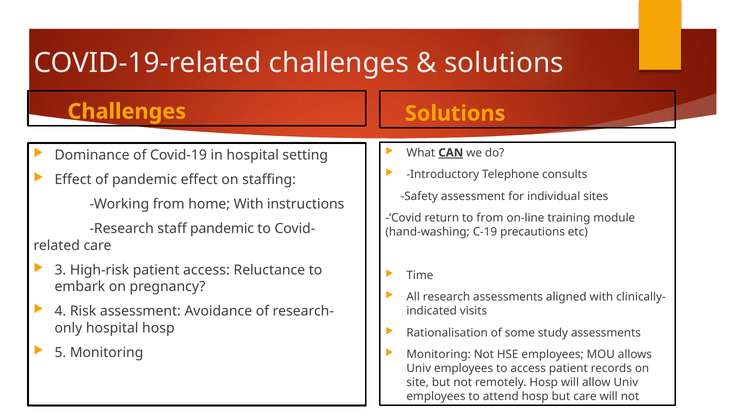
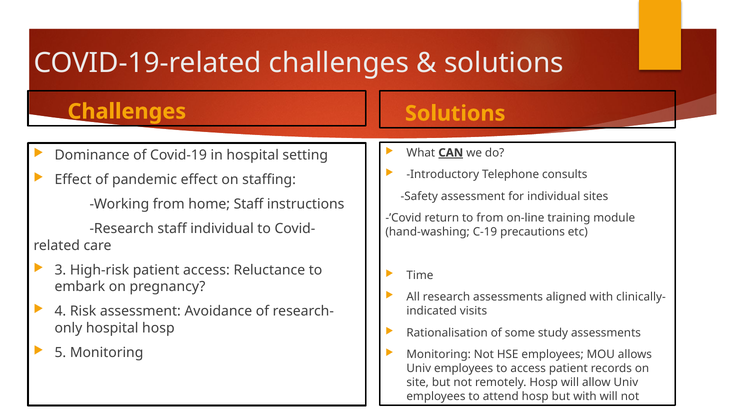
home With: With -> Staff (249, 204)
staff pandemic: pandemic -> individual (222, 229)
but care: care -> with (585, 397)
